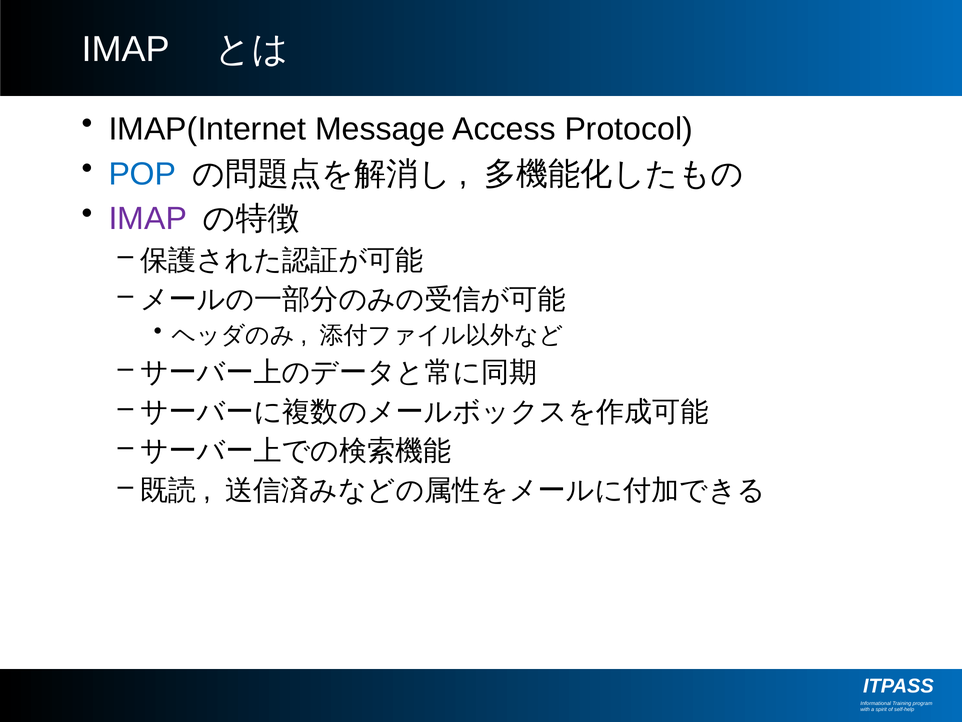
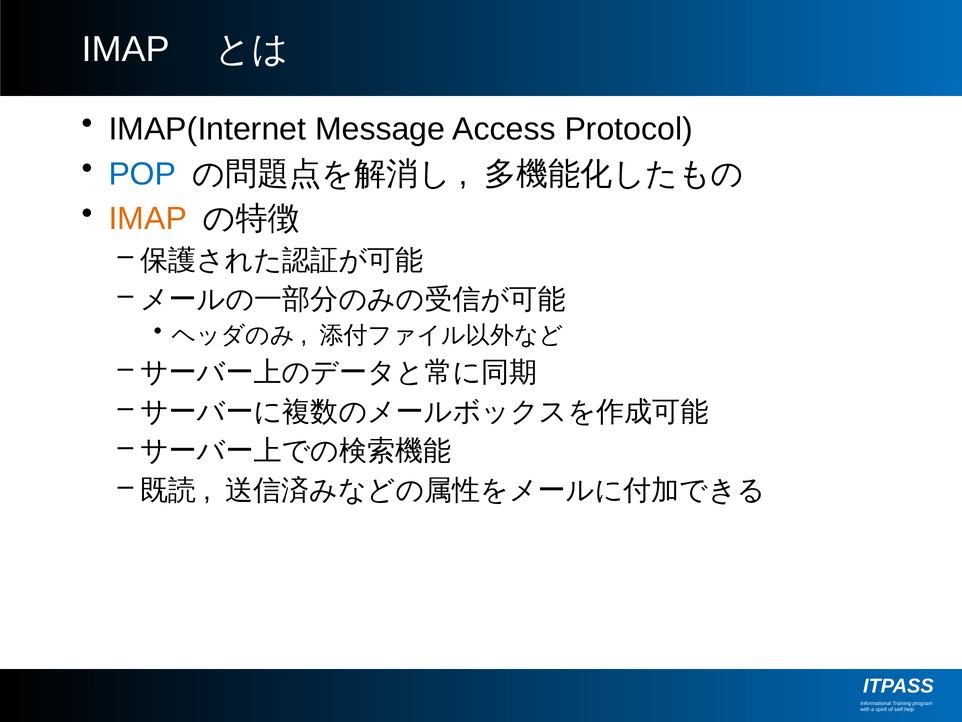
IMAP colour: purple -> orange (148, 219)
